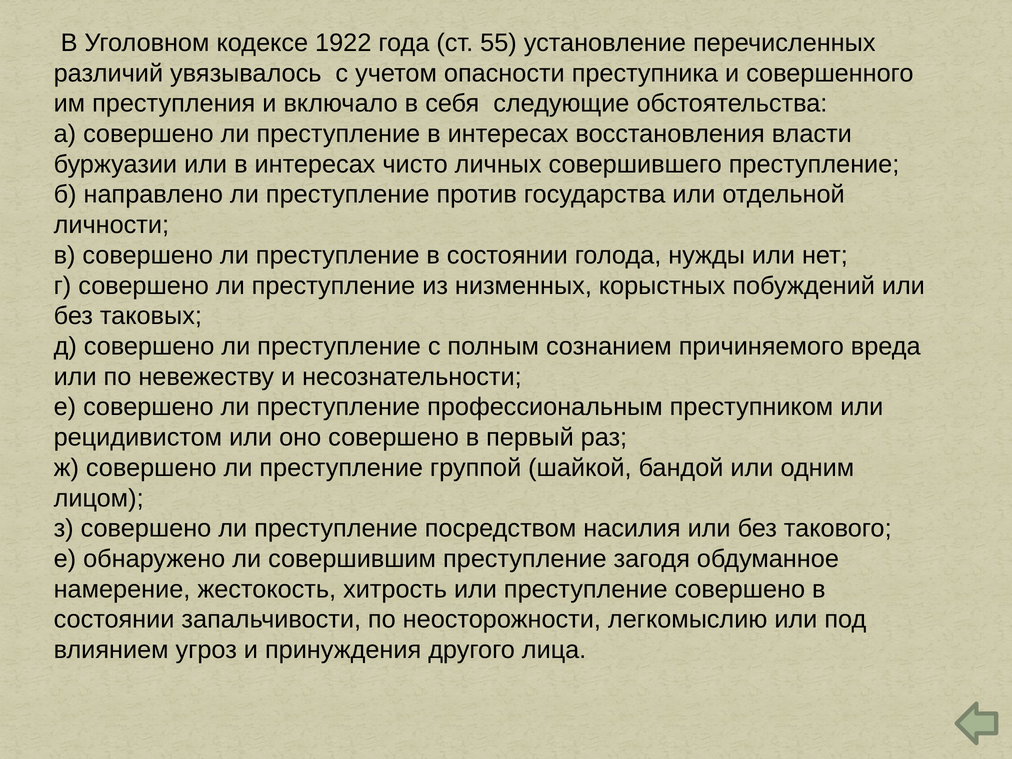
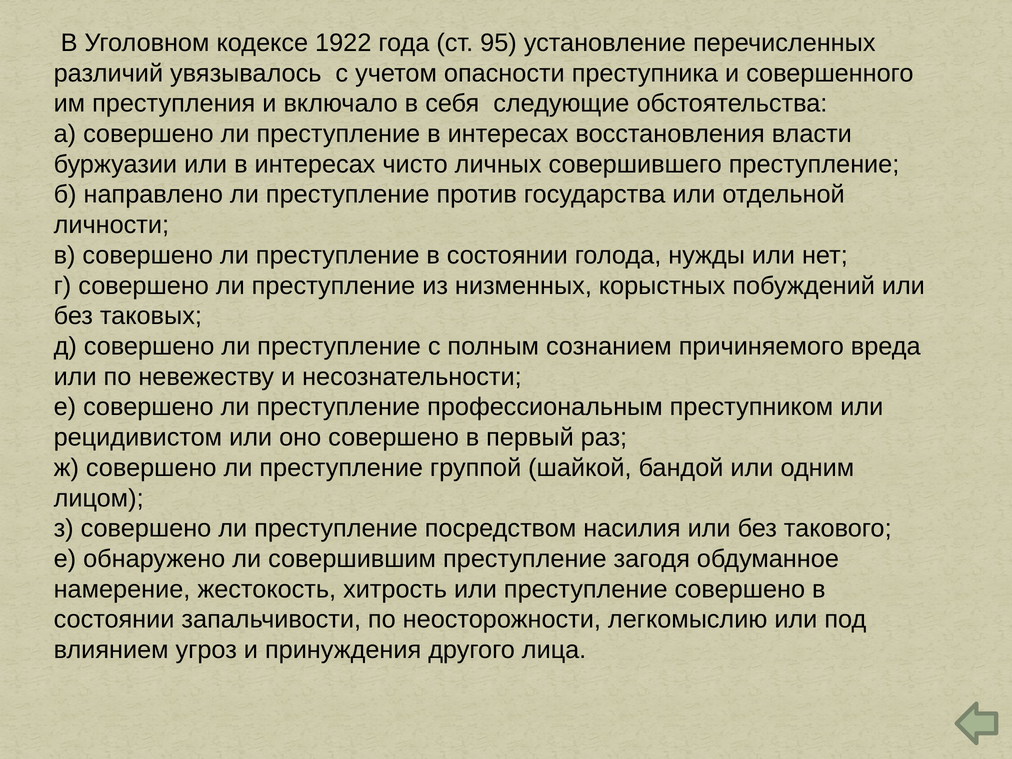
55: 55 -> 95 (499, 43)
